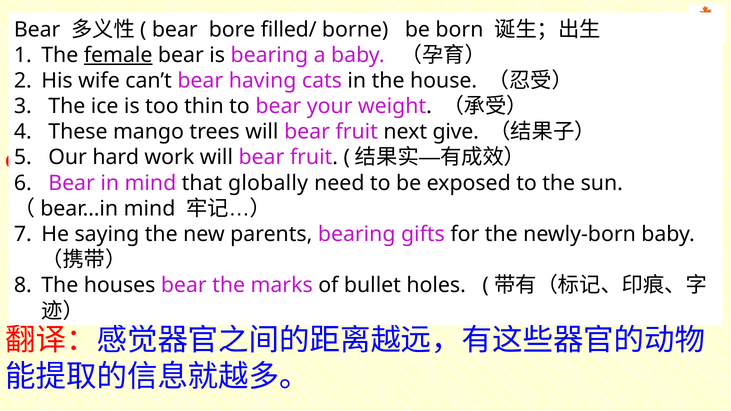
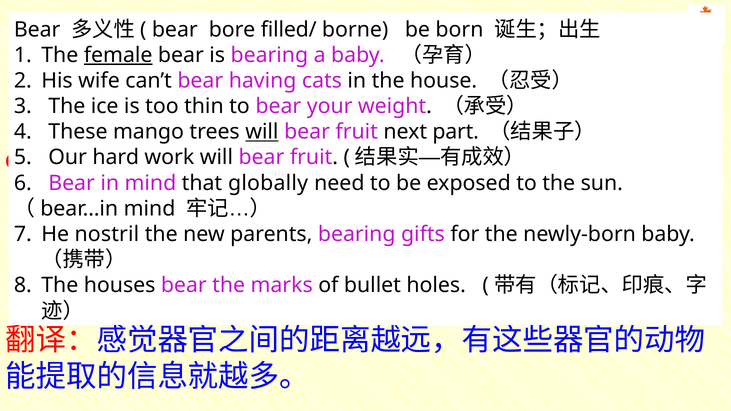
will underline: none -> present (262, 132)
give: give -> part (456, 132)
saying: saying -> nostril (107, 234)
